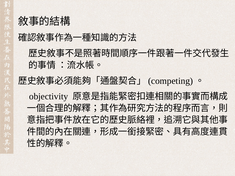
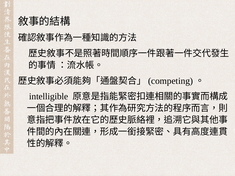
objectivity: objectivity -> intelligible (49, 97)
